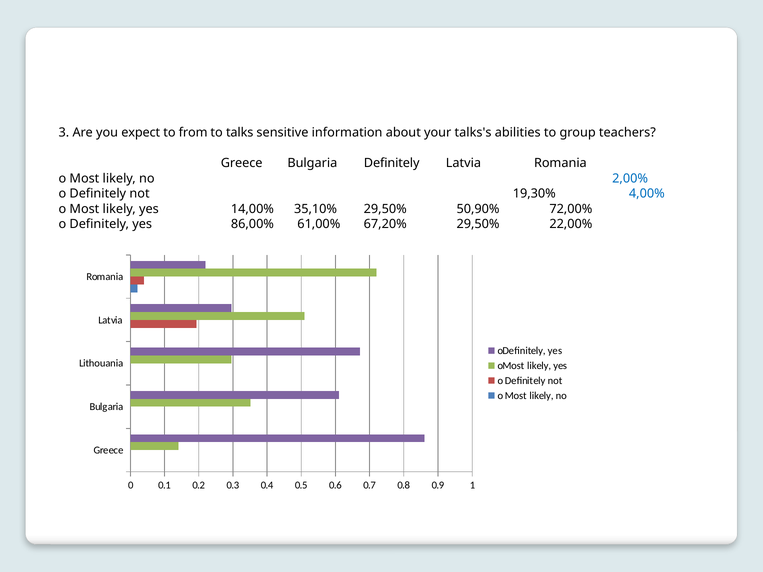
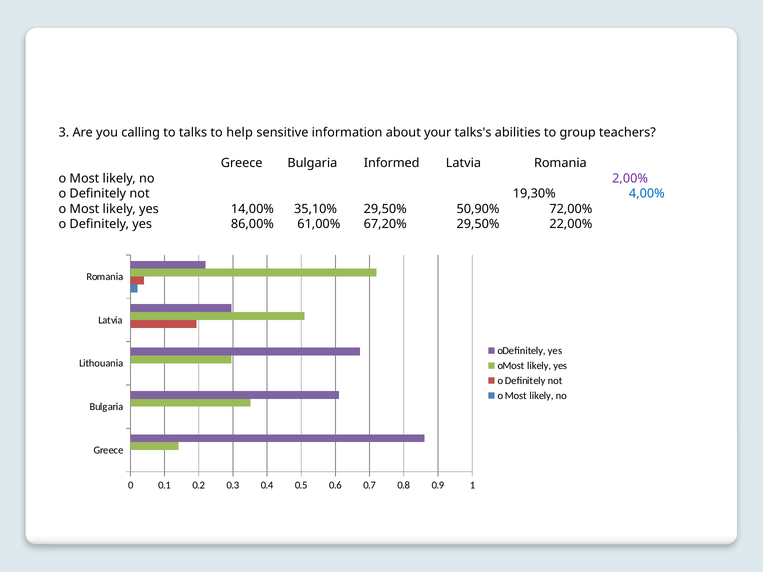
expect: expect -> calling (141, 133)
from: from -> talks (193, 133)
talks: talks -> help (240, 133)
Bulgaria Definitely: Definitely -> Informed (392, 163)
2,00% colour: blue -> purple (630, 179)
